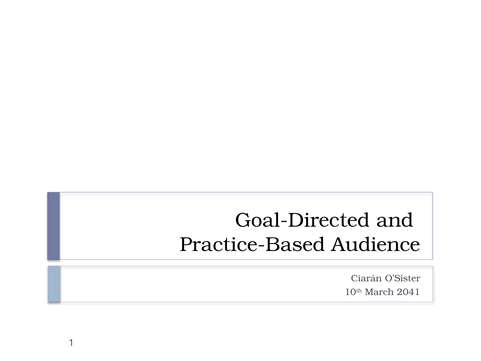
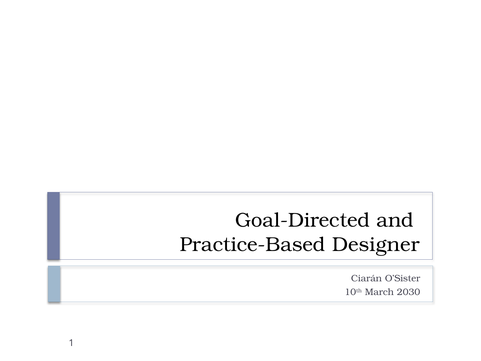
Audience: Audience -> Designer (376, 244)
2041: 2041 -> 2030 (409, 292)
